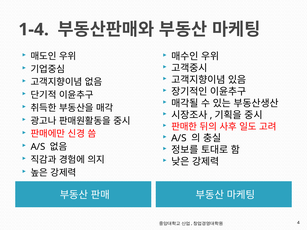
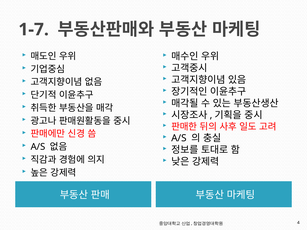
1-4: 1-4 -> 1-7 (34, 30)
